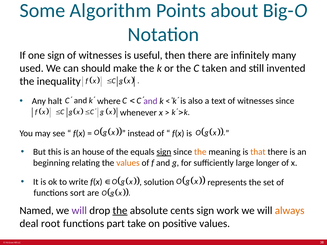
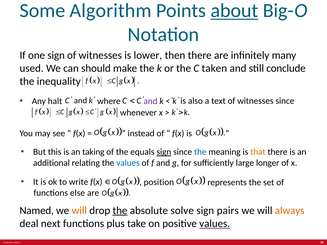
about underline: none -> present (234, 11)
useful: useful -> lower (148, 55)
invented: invented -> conclude (286, 68)
house: house -> taking (93, 152)
the colour: orange -> blue (200, 152)
beginning: beginning -> additional (51, 163)
values colour: orange -> blue (128, 163)
solution: solution -> position (159, 182)
sort: sort -> else (78, 193)
will colour: purple -> orange (79, 211)
cents: cents -> solve (182, 211)
work: work -> pairs (228, 211)
root: root -> next (51, 224)
part: part -> plus (116, 224)
values underline: none -> present (215, 224)
